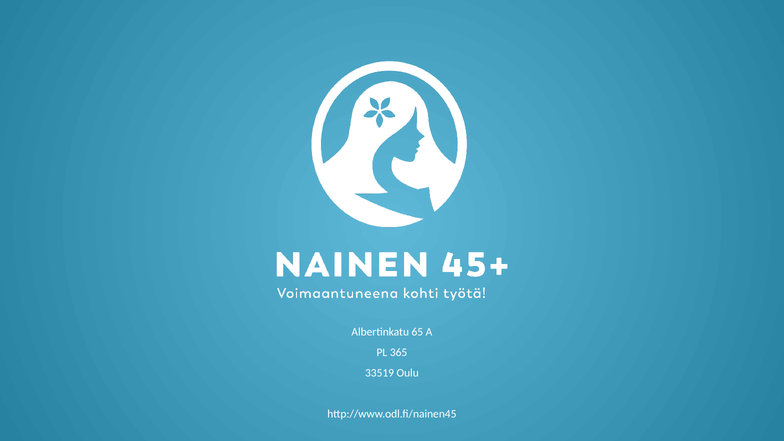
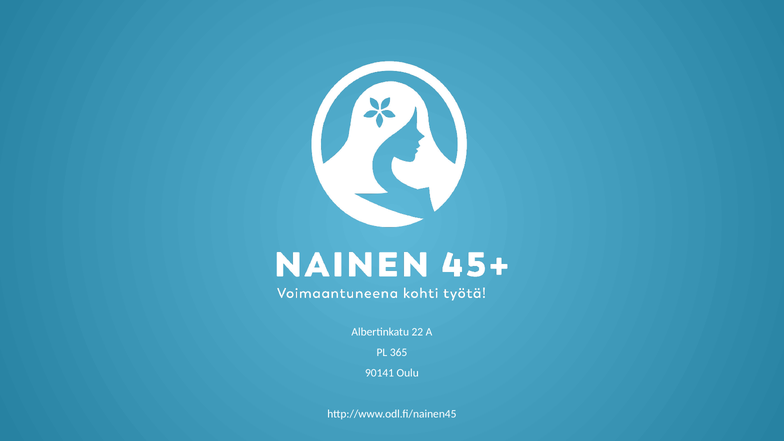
65: 65 -> 22 (417, 332)
33519: 33519 -> 90141 (380, 373)
